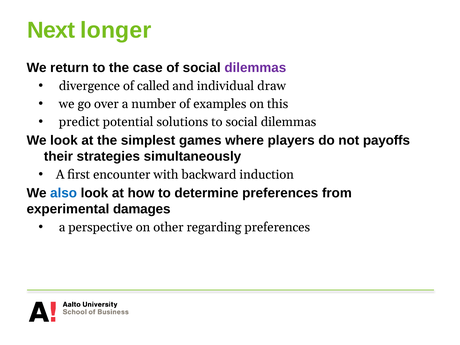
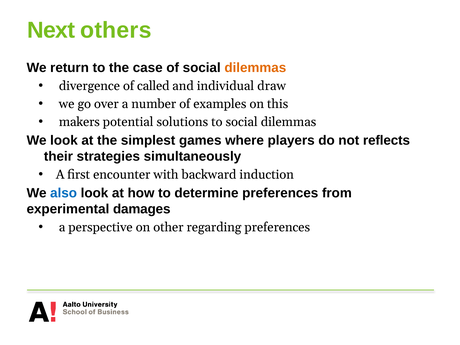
longer: longer -> others (116, 30)
dilemmas colour: purple -> orange (255, 68)
predict: predict -> makers (79, 122)
payoffs: payoffs -> reflects (386, 140)
